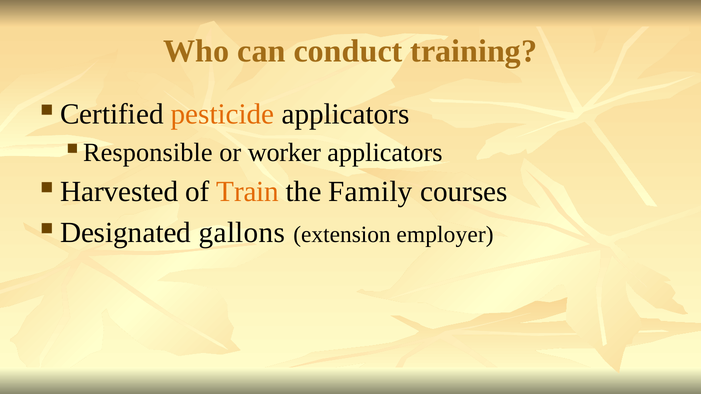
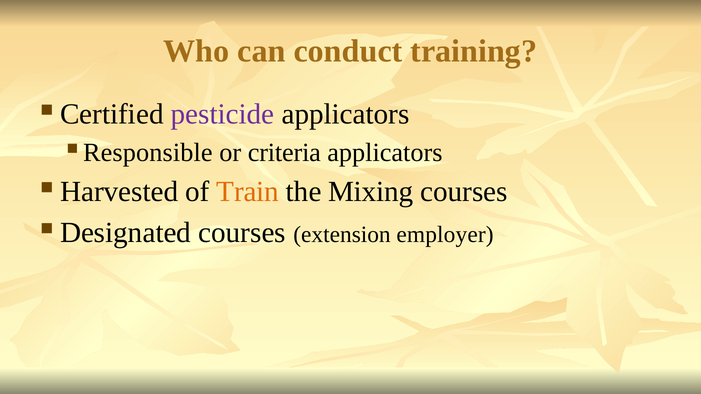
pesticide colour: orange -> purple (223, 114)
worker: worker -> criteria (284, 153)
Family: Family -> Mixing (371, 192)
Designated gallons: gallons -> courses (242, 233)
